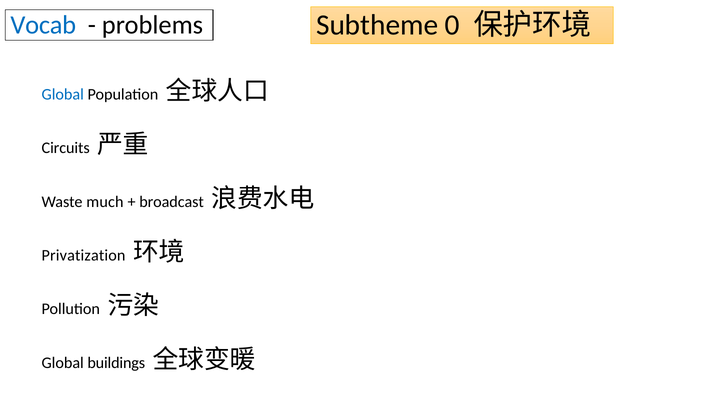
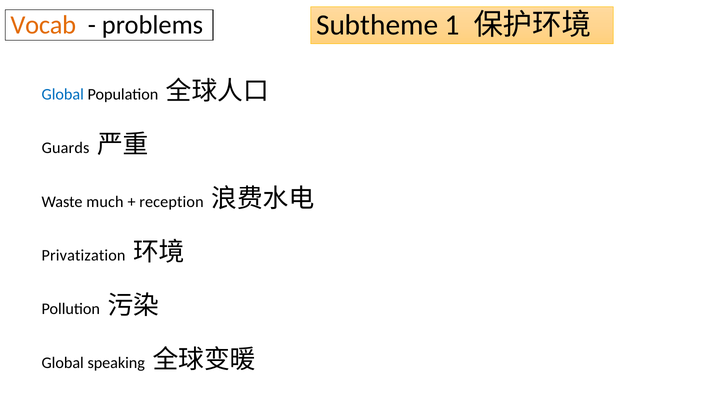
0: 0 -> 1 (452, 25)
Vocab colour: blue -> orange (43, 25)
Circuits: Circuits -> Guards (66, 148)
broadcast: broadcast -> reception (171, 202)
buildings: buildings -> speaking (116, 363)
